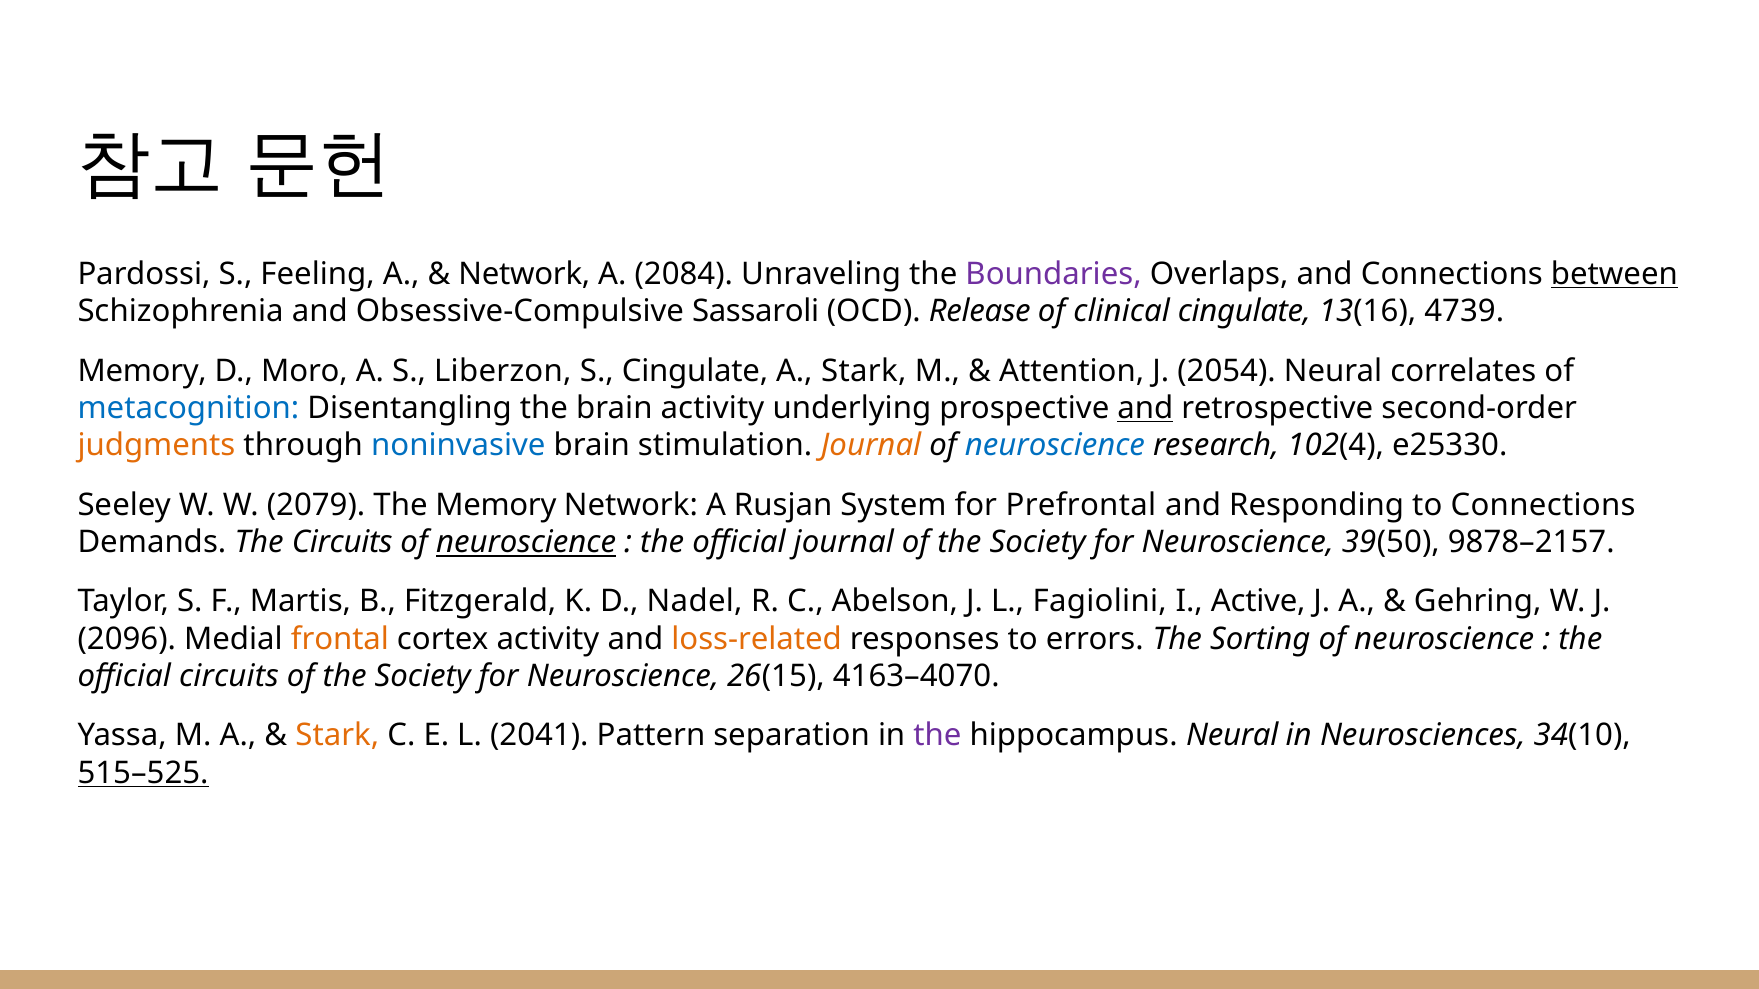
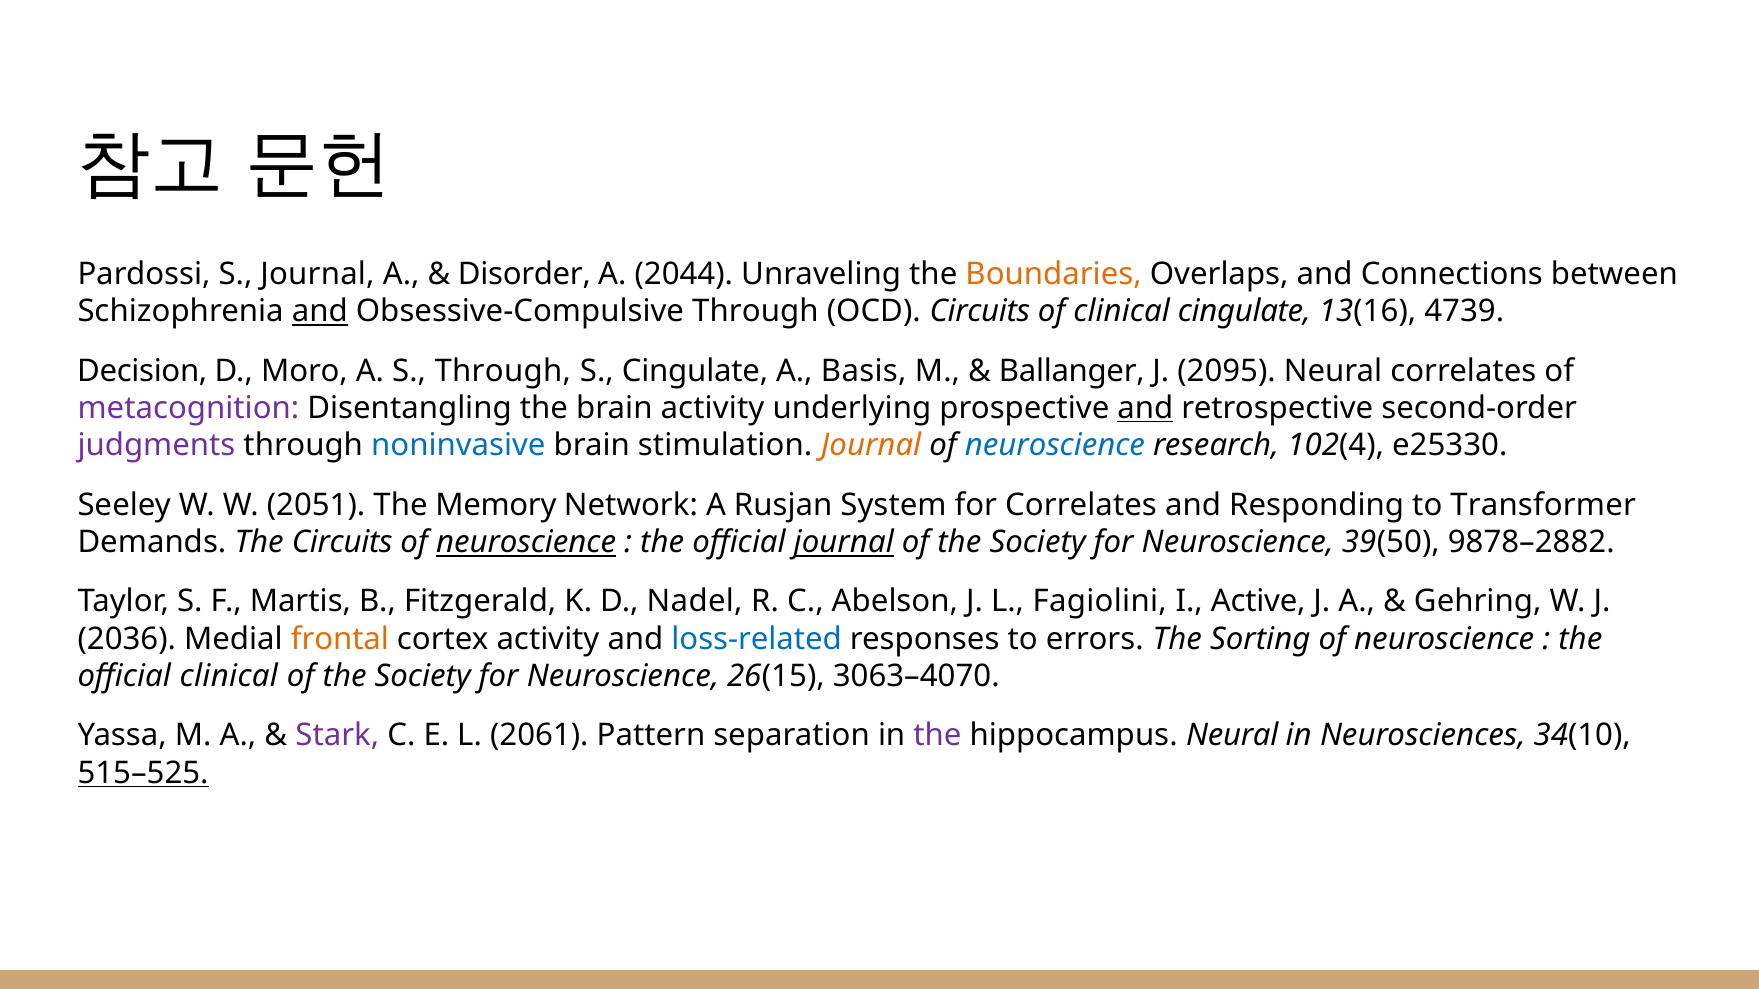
S Feeling: Feeling -> Journal (318, 274)
Network: Network -> Disorder (524, 274)
2084: 2084 -> 2044 (684, 274)
Boundaries colour: purple -> orange (1054, 274)
between underline: present -> none (1614, 274)
and underline: none -> present (320, 312)
Obsessive-Compulsive Sassaroli: Sassaroli -> Through (755, 312)
OCD Release: Release -> Circuits (980, 312)
Memory: Memory -> Decision (142, 371)
S Liberzon: Liberzon -> Through (503, 371)
A Stark: Stark -> Basis (864, 371)
Attention: Attention -> Ballanger (1072, 371)
2054: 2054 -> 2095 (1227, 371)
metacognition colour: blue -> purple (188, 408)
judgments colour: orange -> purple (156, 446)
2079: 2079 -> 2051 (316, 505)
for Prefrontal: Prefrontal -> Correlates (1081, 505)
to Connections: Connections -> Transformer (1543, 505)
journal underline: none -> present (844, 542)
9878–2157: 9878–2157 -> 9878–2882 (1531, 542)
2096: 2096 -> 2036 (127, 639)
loss-related colour: orange -> blue (757, 639)
official circuits: circuits -> clinical (229, 677)
4163–4070: 4163–4070 -> 3063–4070 (916, 677)
Stark colour: orange -> purple (337, 736)
2041: 2041 -> 2061 (539, 736)
